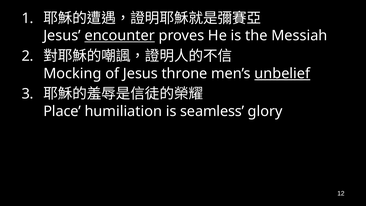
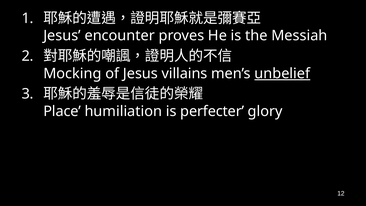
encounter underline: present -> none (120, 36)
throne: throne -> villains (184, 73)
seamless: seamless -> perfecter (212, 111)
